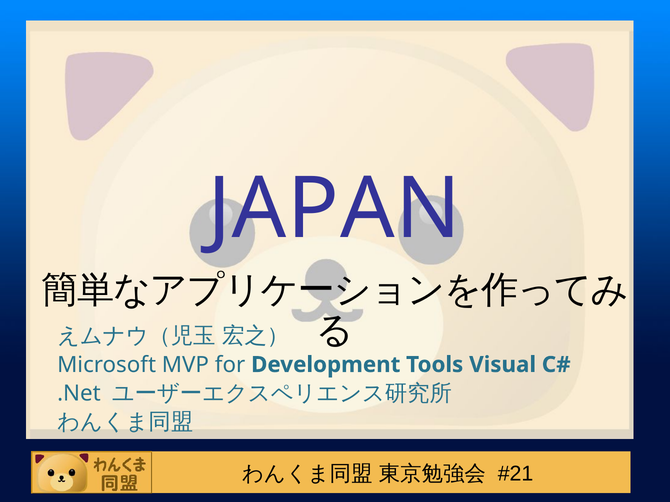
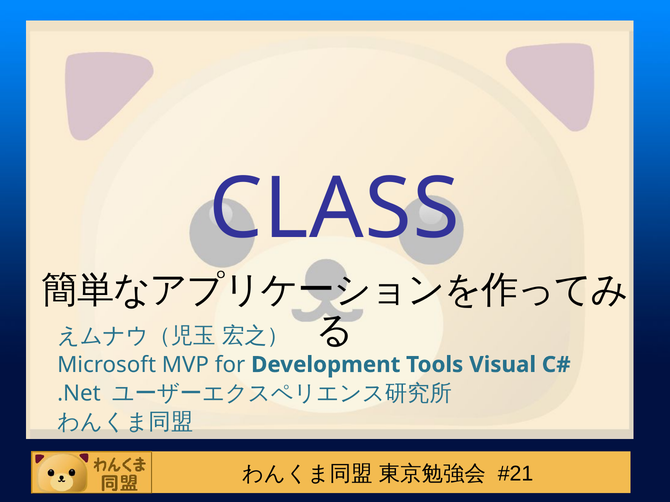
JAPAN: JAPAN -> CLASS (334, 209)
